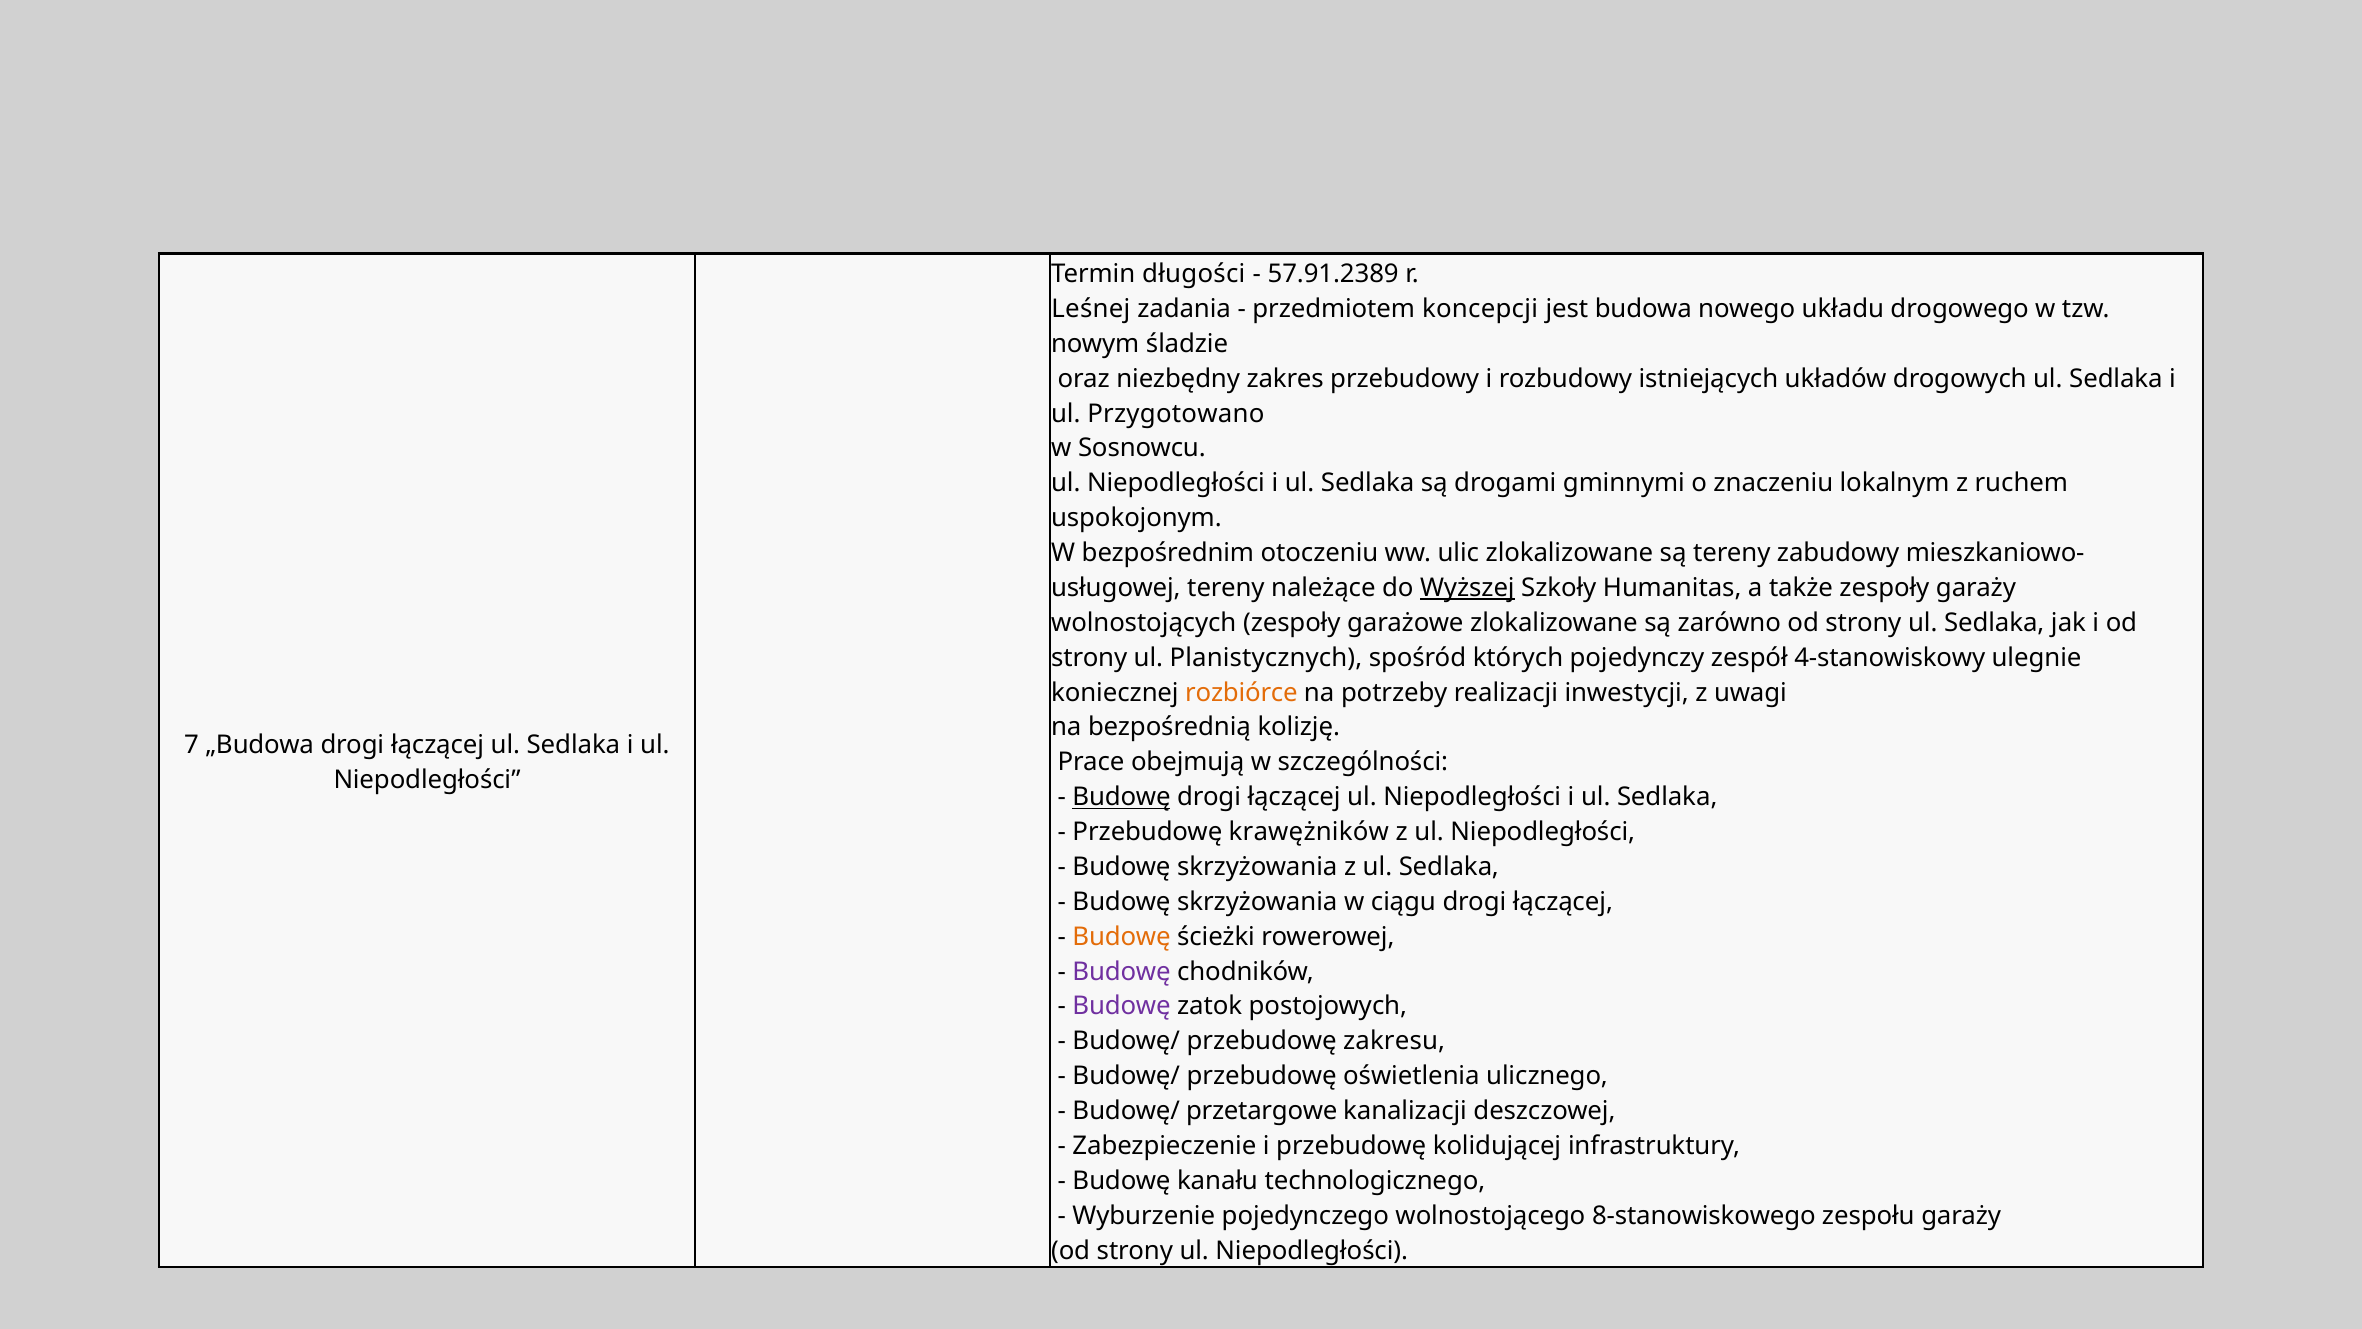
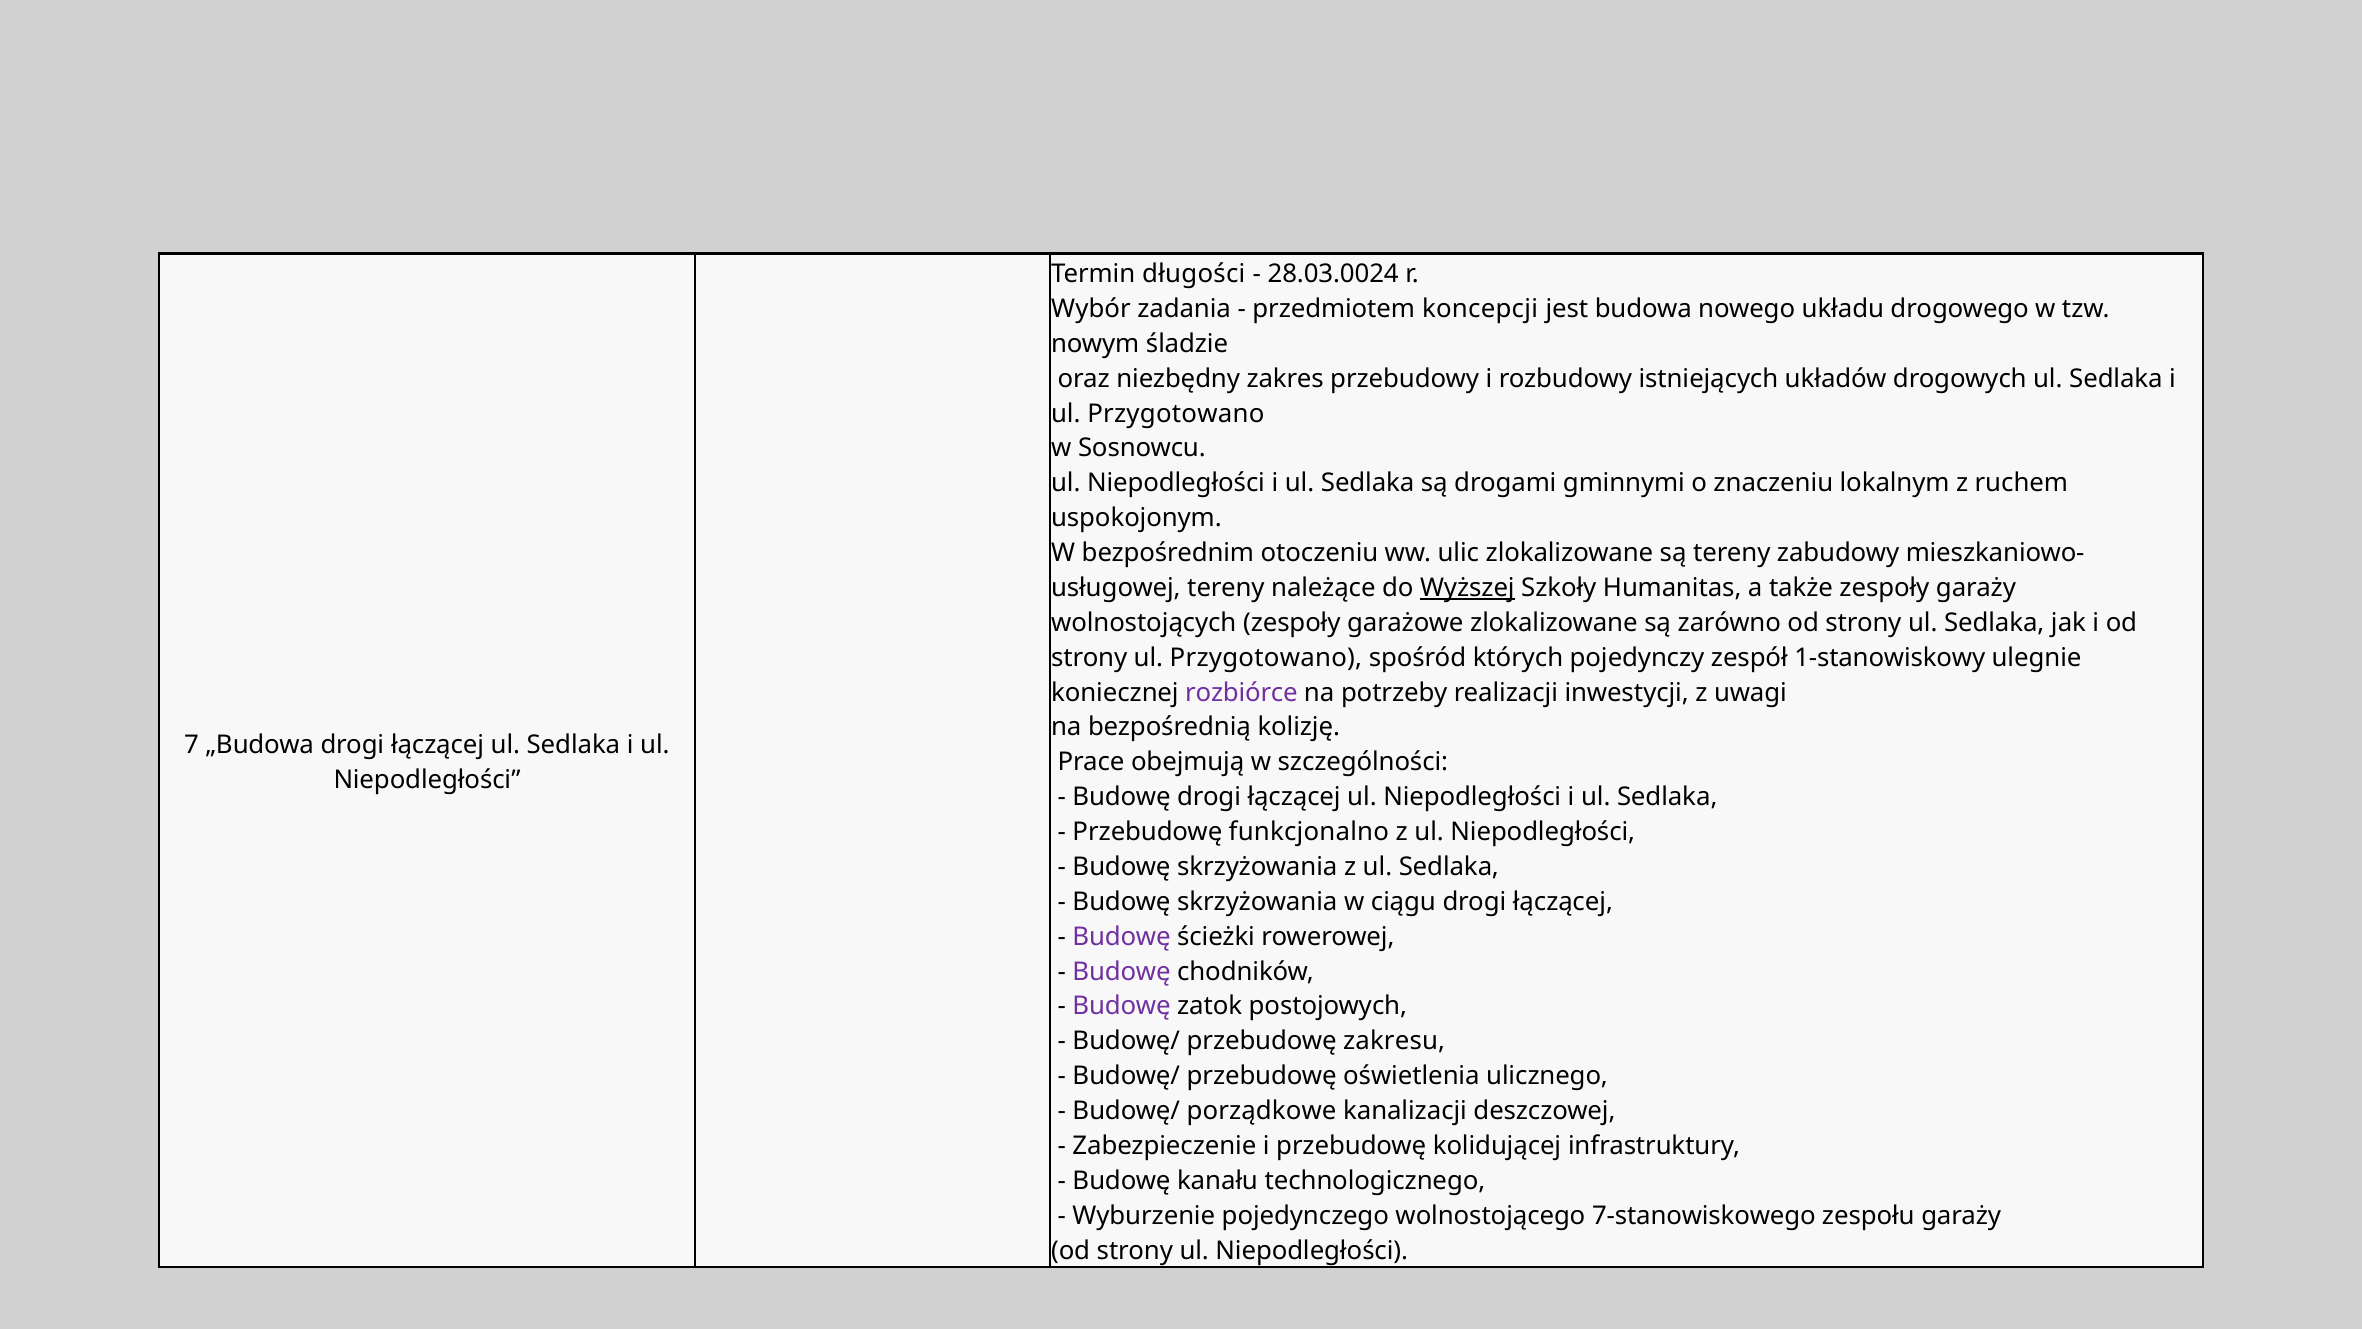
57.91.2389: 57.91.2389 -> 28.03.0024 (1333, 274)
Leśnej: Leśnej -> Wybór (1091, 309)
strony ul Planistycznych: Planistycznych -> Przygotowano (1266, 657)
4-stanowiskowy: 4-stanowiskowy -> 1-stanowiskowy (1890, 657)
rozbiórce colour: orange -> purple (1241, 692)
Budowę underline: present -> none (1122, 797)
krawężników: krawężników -> funkcjonalno (1309, 832)
Budowę colour: orange -> purple (1122, 936)
przetargowe: przetargowe -> porządkowe (1262, 1111)
8-stanowiskowego: 8-stanowiskowego -> 7-stanowiskowego (1704, 1215)
